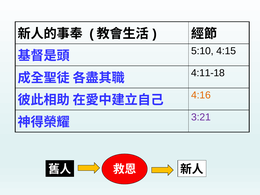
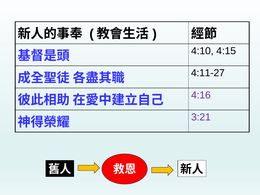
5:10: 5:10 -> 4:10 (202, 51)
4:11-18: 4:11-18 -> 4:11-27 (208, 73)
4:16 colour: orange -> purple (201, 95)
